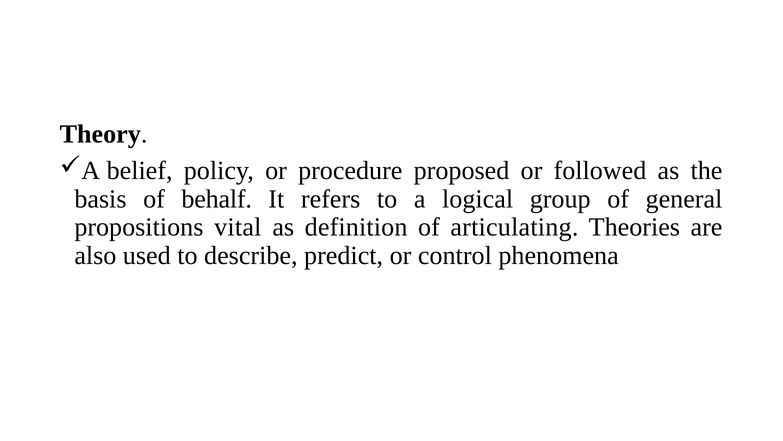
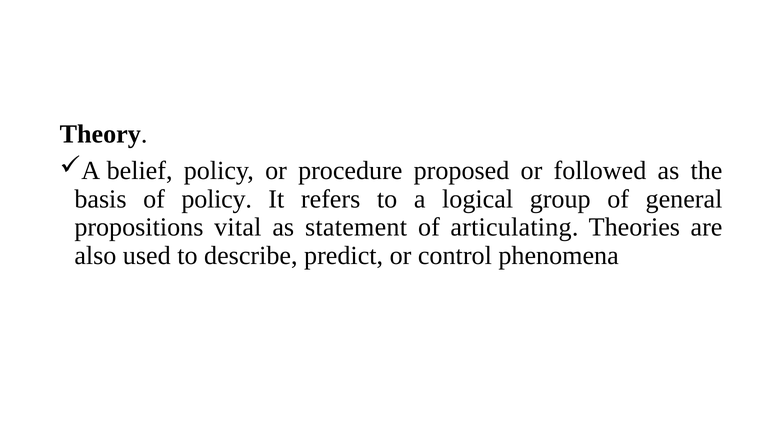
of behalf: behalf -> policy (217, 199)
definition: definition -> statement (356, 227)
